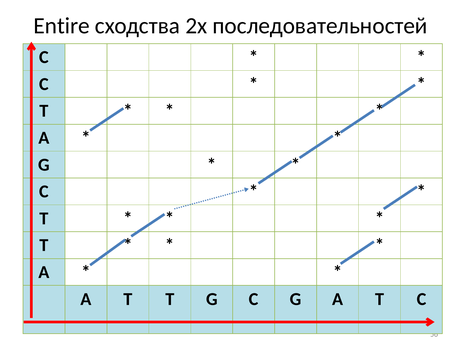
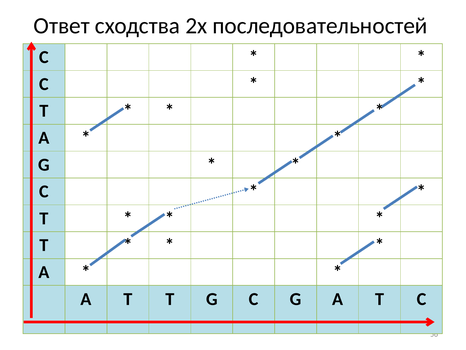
Entire: Entire -> Ответ (62, 26)
